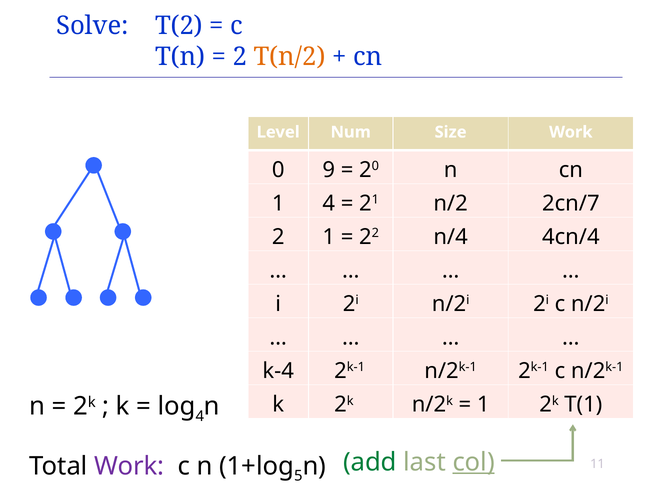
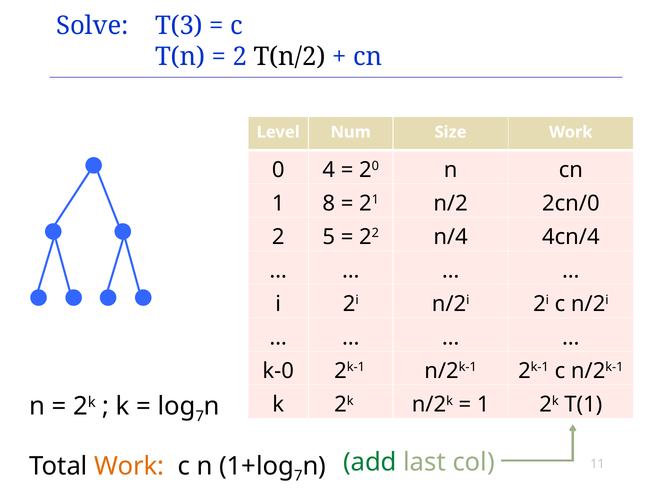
T(2: T(2 -> T(3 (179, 26)
T(n/2 colour: orange -> black (290, 57)
0 9: 9 -> 4 (329, 170)
1 4: 4 -> 8 (329, 203)
2cn/7: 2cn/7 -> 2cn/0 (571, 203)
2 1: 1 -> 5 (329, 237)
k-4: k-4 -> k-0 (278, 371)
4: 4 -> 7 (200, 416)
col underline: present -> none (474, 462)
Work colour: purple -> orange (129, 466)
5: 5 -> 7 (298, 476)
